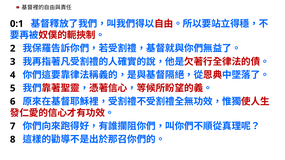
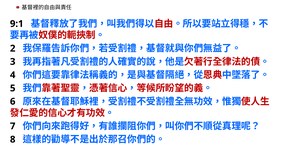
0:1: 0:1 -> 9:1 (17, 24)
